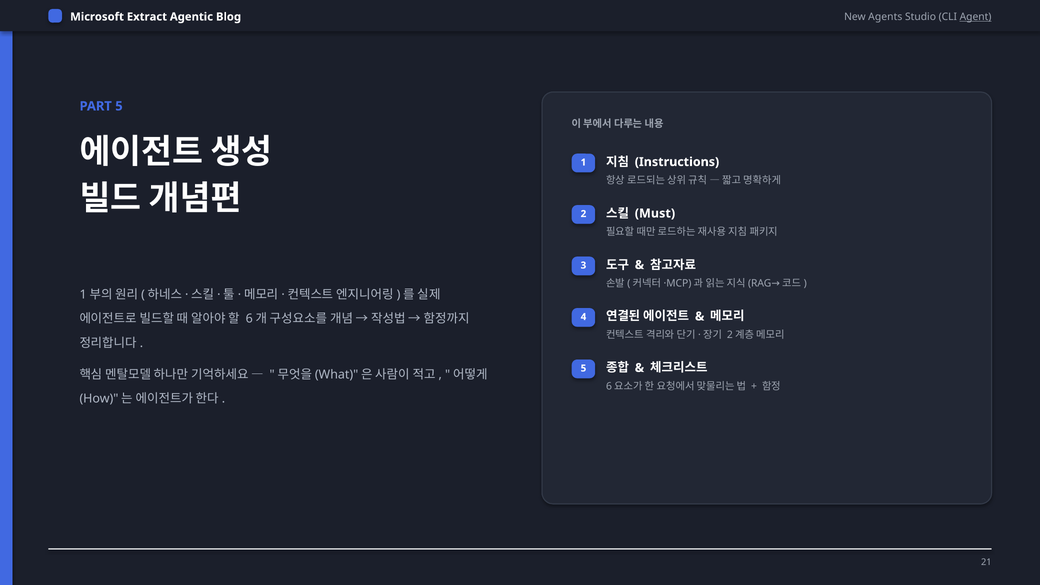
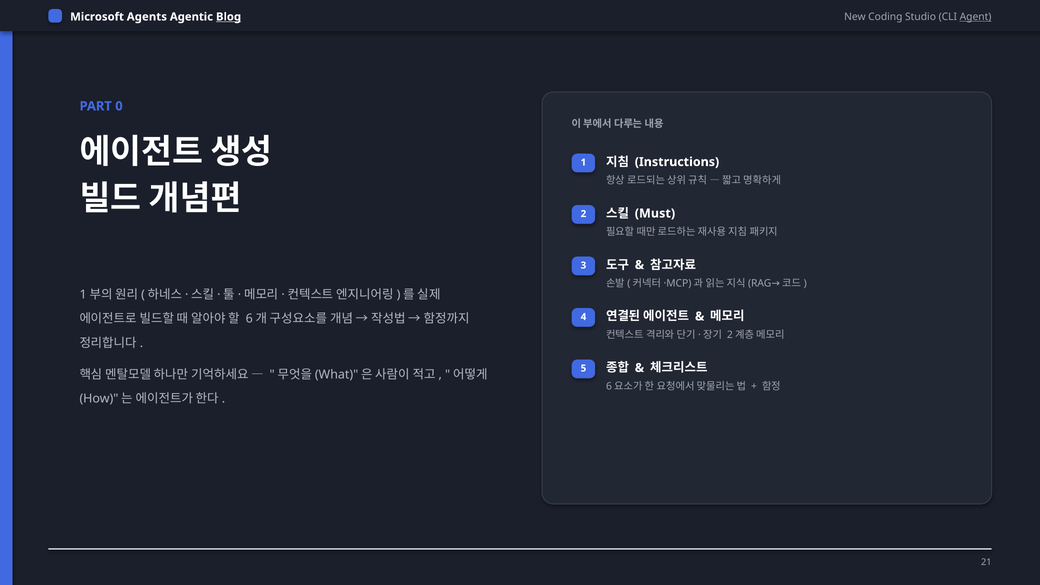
Extract: Extract -> Agents (147, 17)
Blog underline: none -> present (229, 17)
Agents: Agents -> Coding (885, 17)
PART 5: 5 -> 0 (119, 106)
